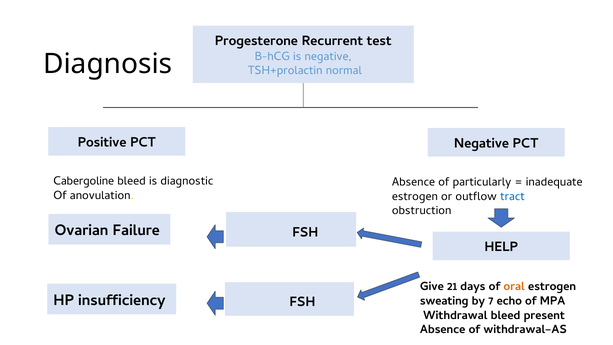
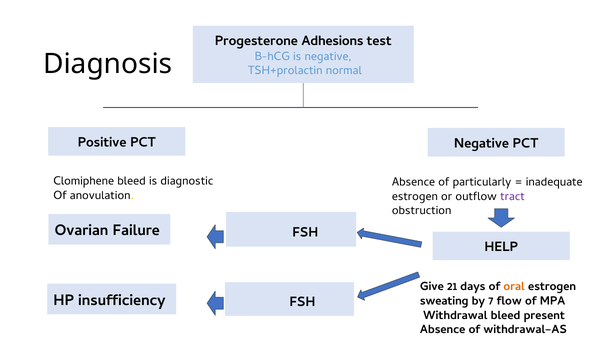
Recurrent: Recurrent -> Adhesions (332, 41)
Cabergoline: Cabergoline -> Clomiphene (84, 181)
tract colour: blue -> purple (512, 196)
echo: echo -> flow (509, 301)
